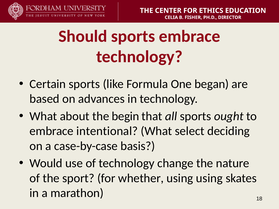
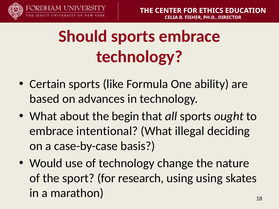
began: began -> ability (212, 84)
select: select -> illegal (190, 131)
whether: whether -> research (141, 178)
